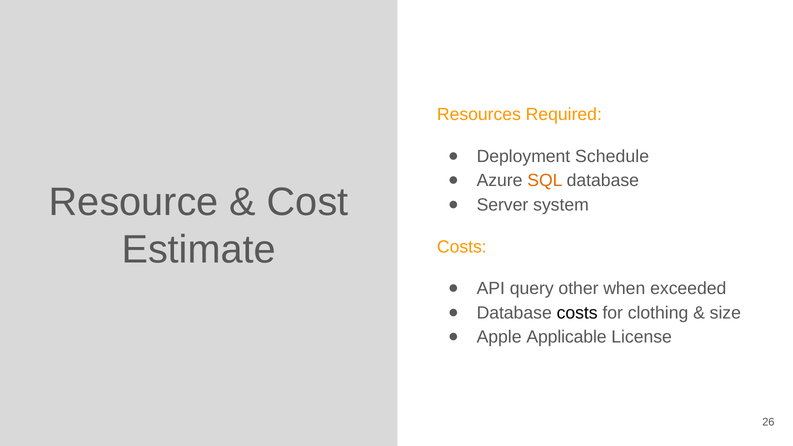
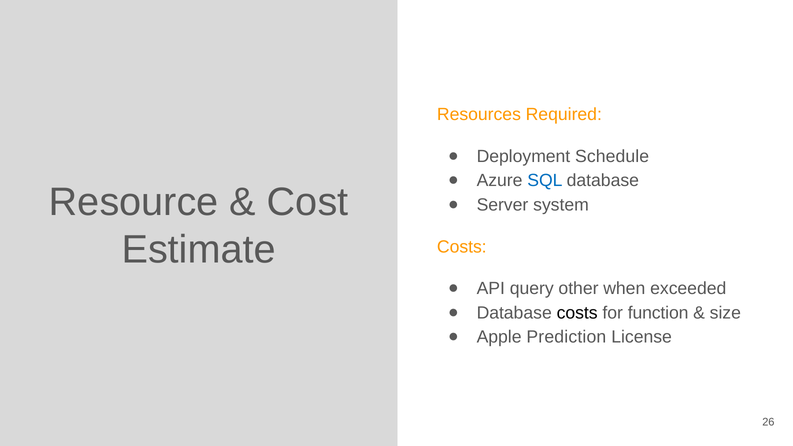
SQL colour: orange -> blue (545, 181)
clothing: clothing -> function (658, 313)
Applicable: Applicable -> Prediction (566, 337)
